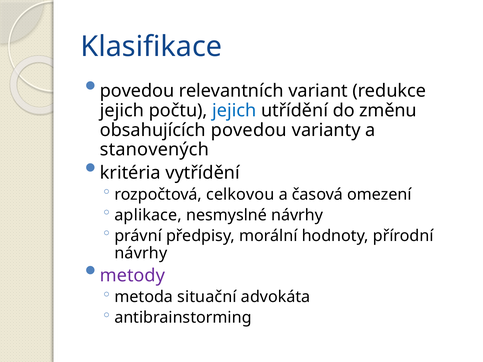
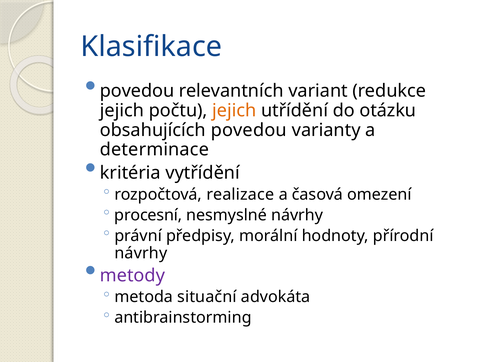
jejich colour: blue -> orange (234, 111)
změnu: změnu -> otázku (388, 111)
stanovených: stanovených -> determinace (154, 150)
celkovou: celkovou -> realizace (240, 195)
aplikace: aplikace -> procesní (148, 215)
